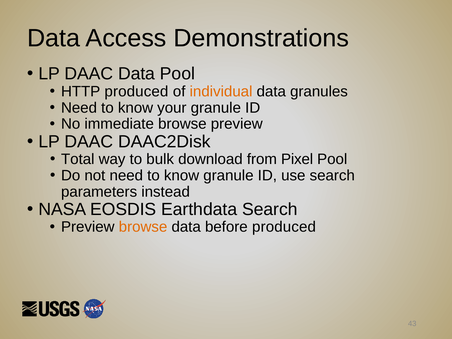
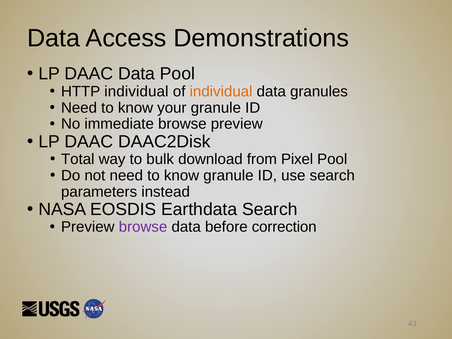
HTTP produced: produced -> individual (136, 91)
browse colour: orange -> purple (143, 227)
before produced: produced -> correction (284, 227)
